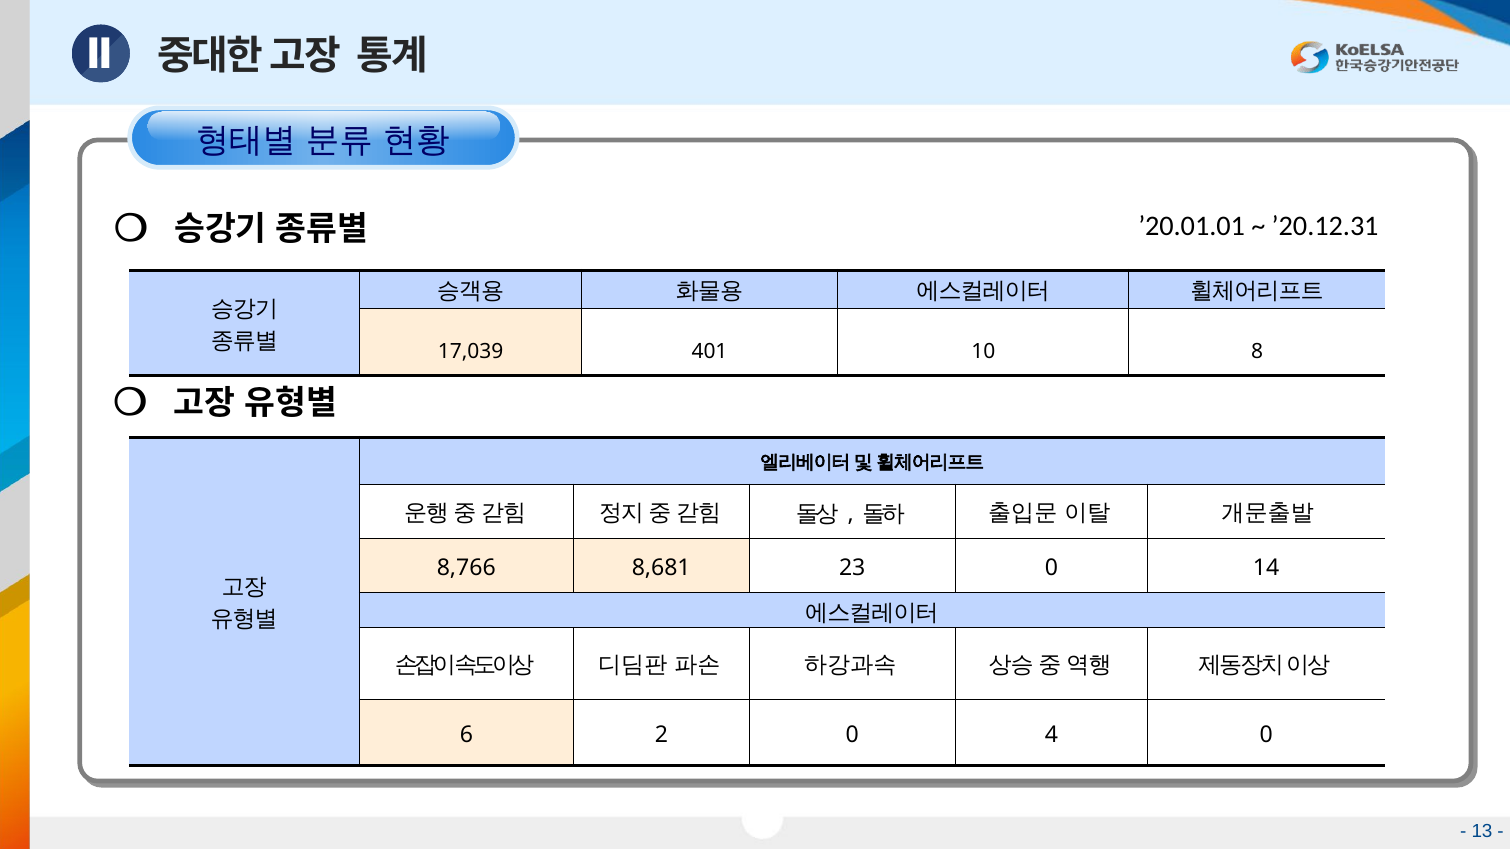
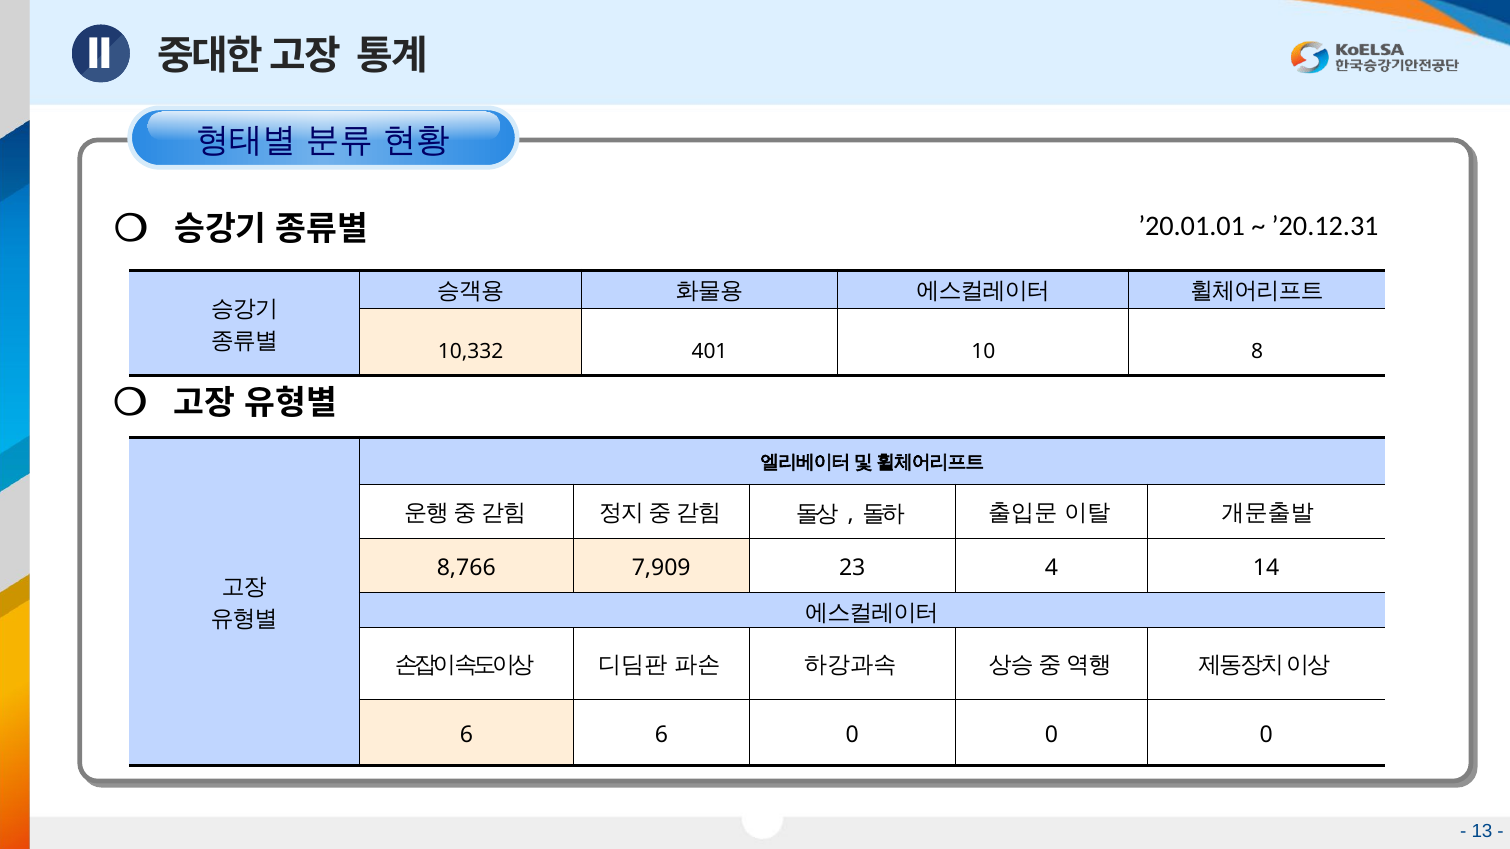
17,039: 17,039 -> 10,332 (471, 352)
8,681: 8,681 -> 7,909 (661, 569)
23 0: 0 -> 4 (1051, 569)
6 2: 2 -> 6 (661, 736)
4: 4 -> 0 (1051, 736)
